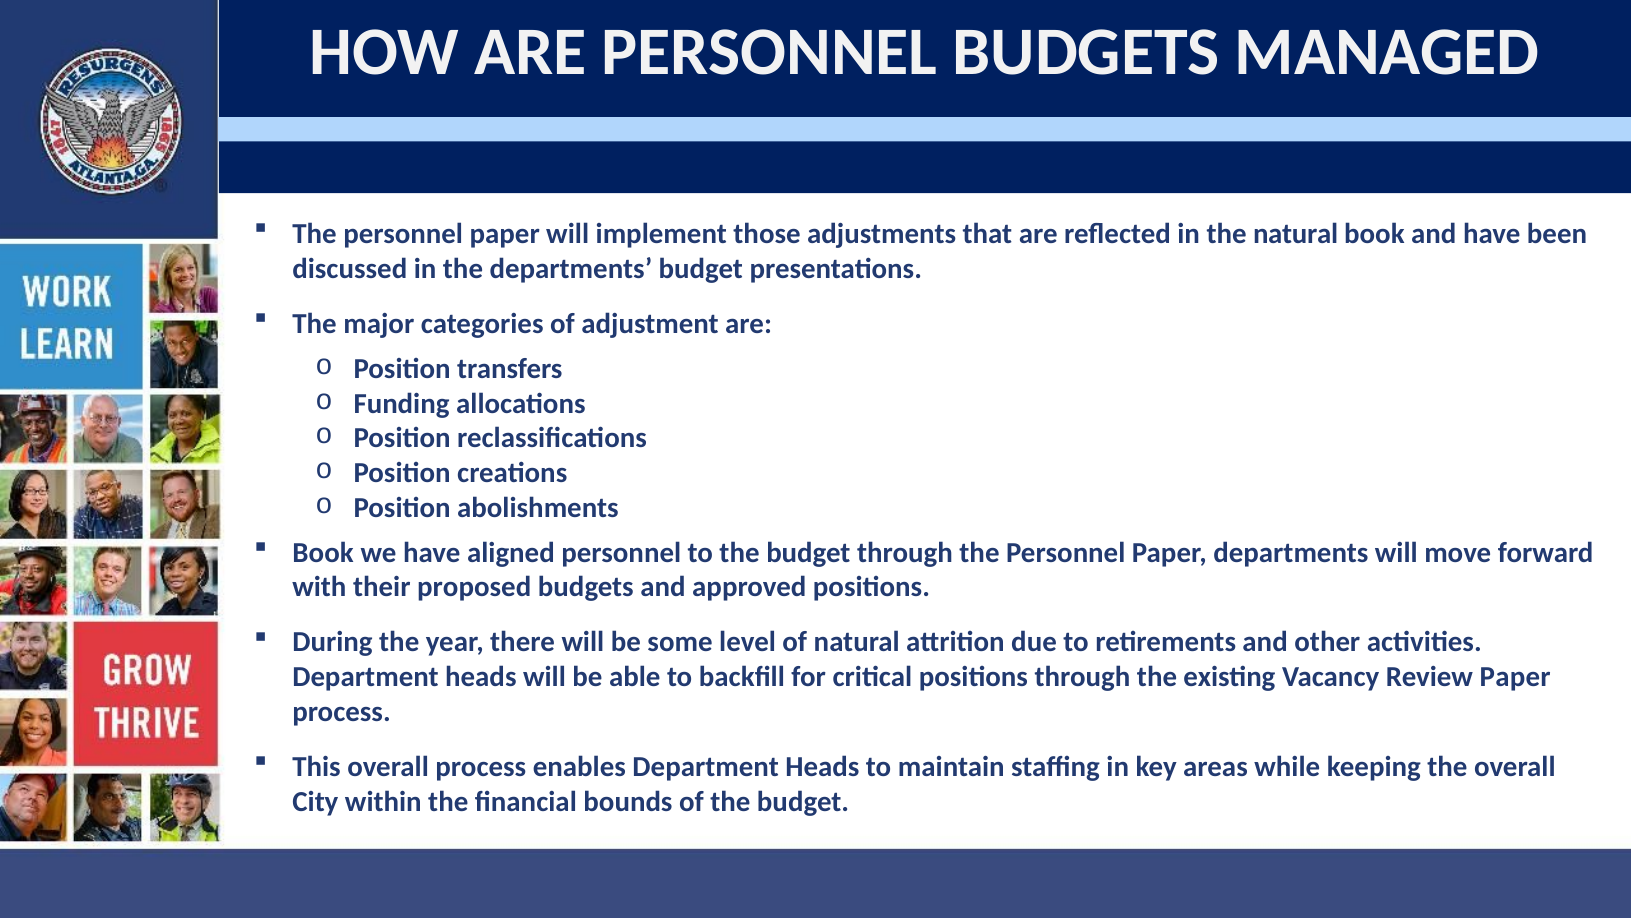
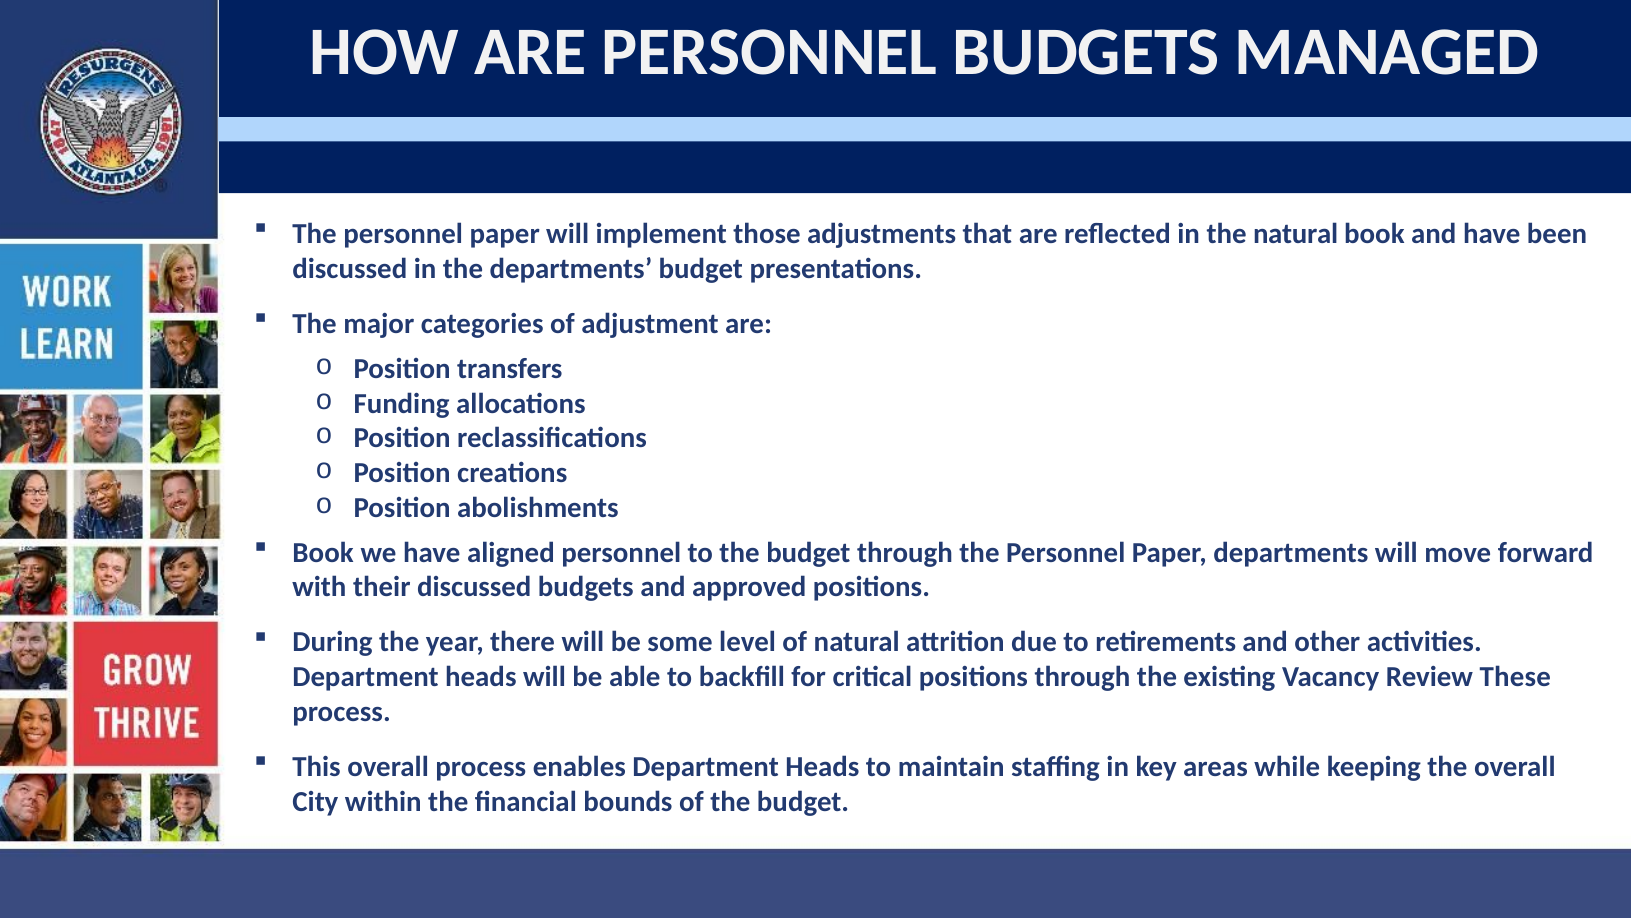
their proposed: proposed -> discussed (474, 587)
Review Paper: Paper -> These (1515, 677)
